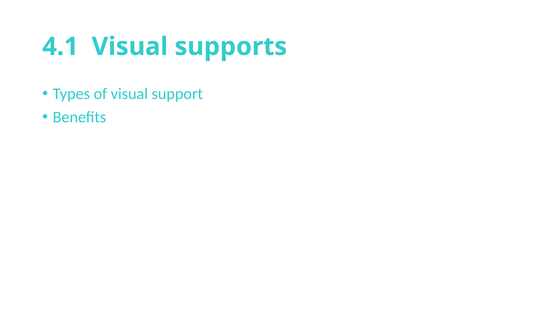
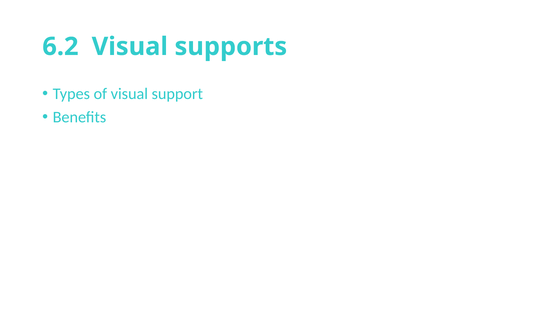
4.1: 4.1 -> 6.2 (60, 47)
